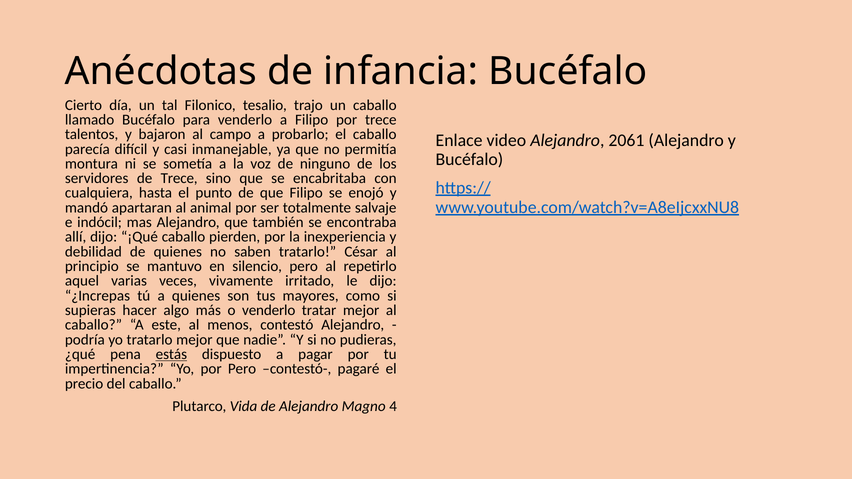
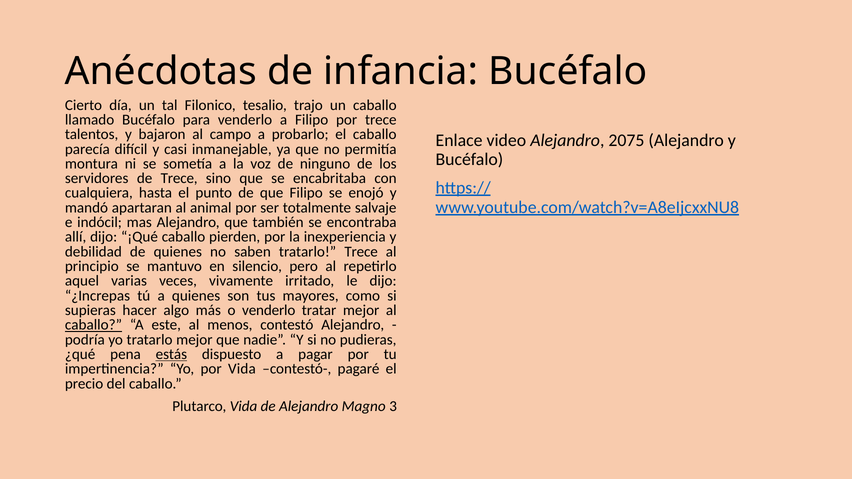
2061: 2061 -> 2075 (626, 140)
tratarlo César: César -> Trece (361, 252)
caballo underline: none -> present (93, 325)
por Pero: Pero -> Vida (242, 369)
4: 4 -> 3 (393, 406)
